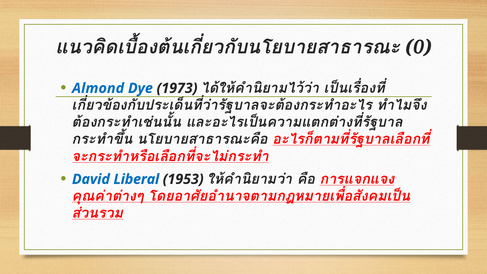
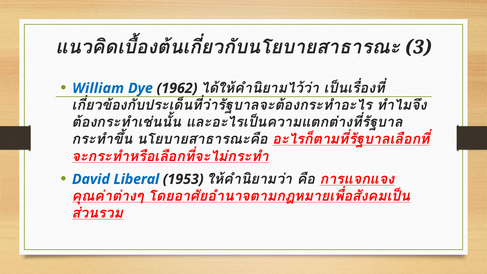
0: 0 -> 3 (418, 47)
Almond: Almond -> William (98, 88)
1973: 1973 -> 1962 (177, 88)
